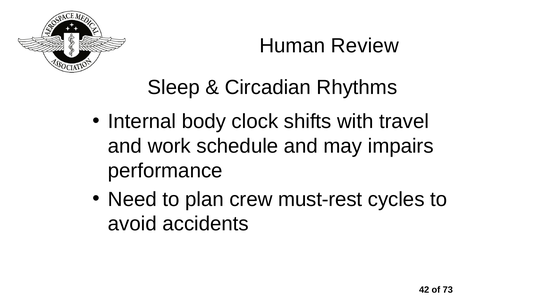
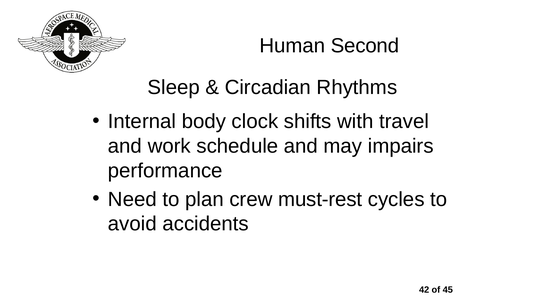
Review: Review -> Second (365, 46)
73: 73 -> 45 (448, 290)
